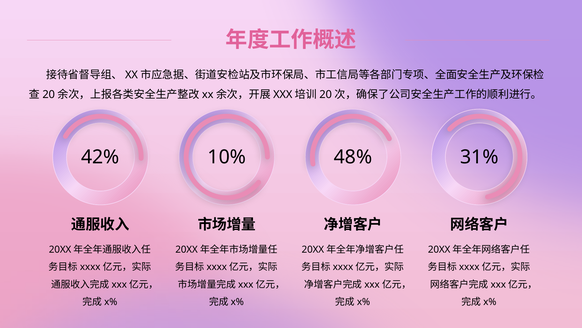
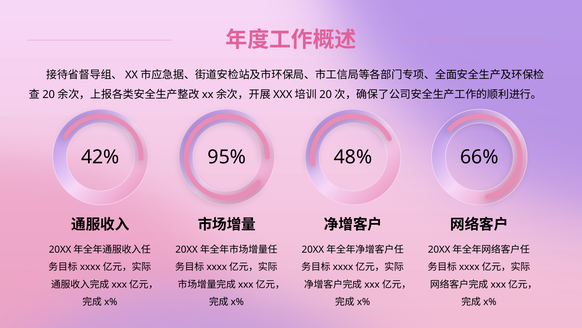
10%: 10% -> 95% (227, 157)
31%: 31% -> 66% (479, 157)
